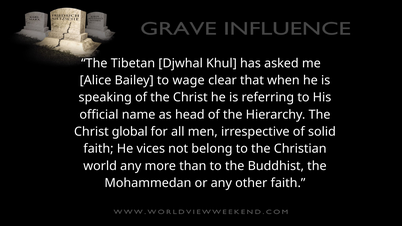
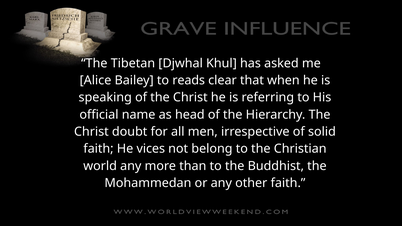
wage: wage -> reads (189, 80)
global: global -> doubt (130, 132)
